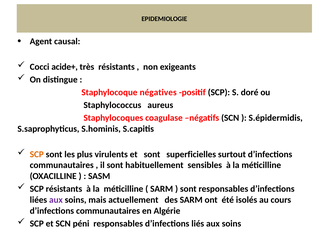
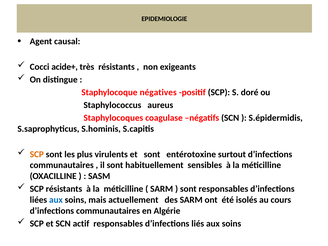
superficielles: superficielles -> entérotoxine (191, 154)
aux colour: purple -> blue (56, 200)
péni: péni -> actif (81, 224)
